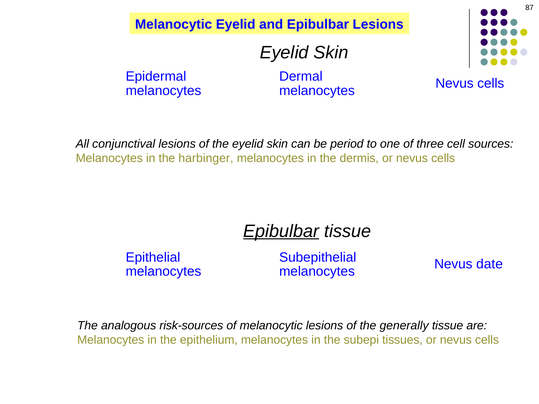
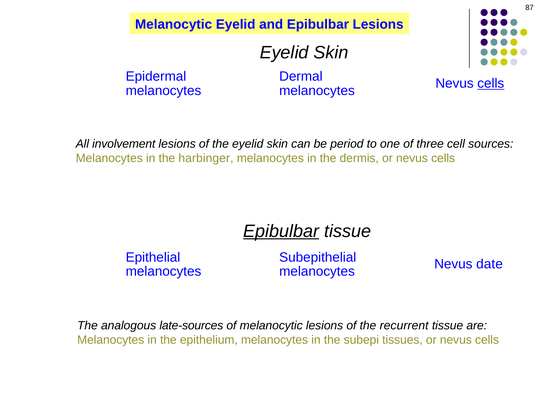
cells underline: none -> present (491, 84)
conjunctival: conjunctival -> involvement (124, 144)
risk-sources: risk-sources -> late-sources (191, 326)
generally: generally -> recurrent (404, 326)
